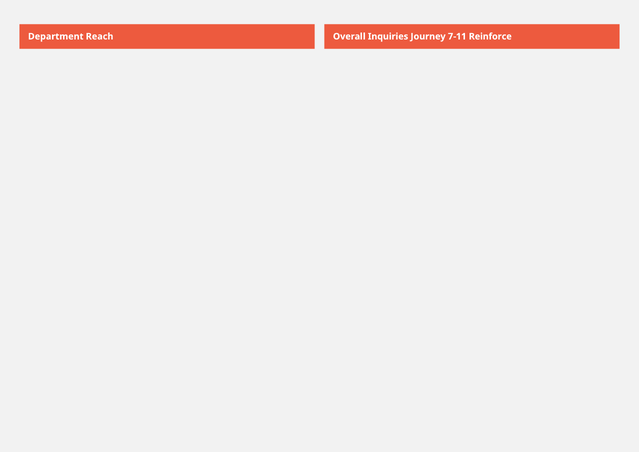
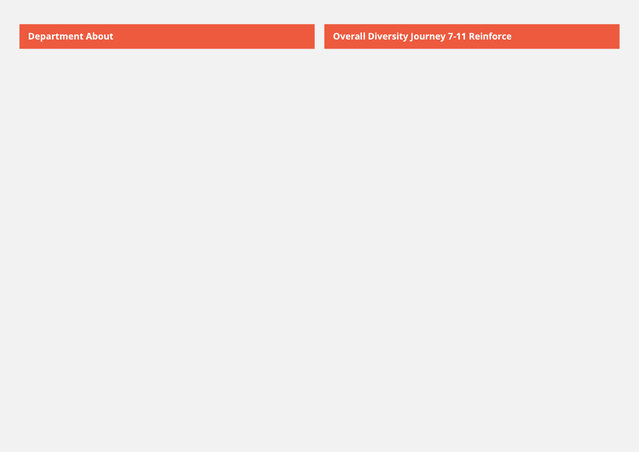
Reach: Reach -> About (100, 36)
Inquiries: Inquiries -> Diversity (388, 36)
